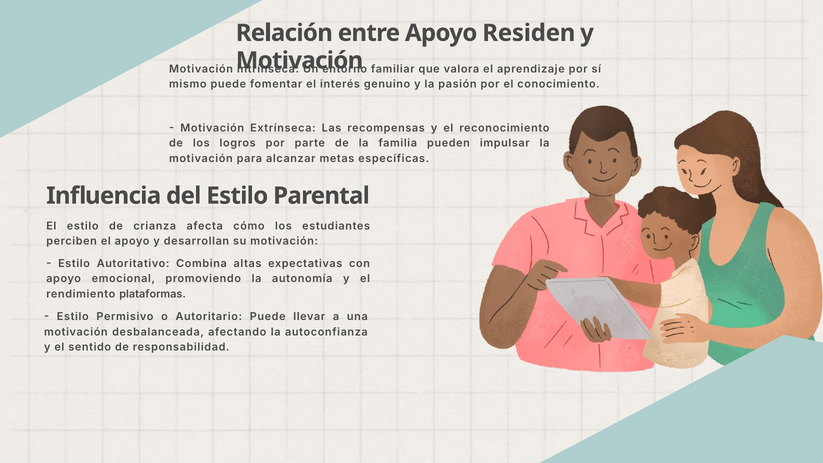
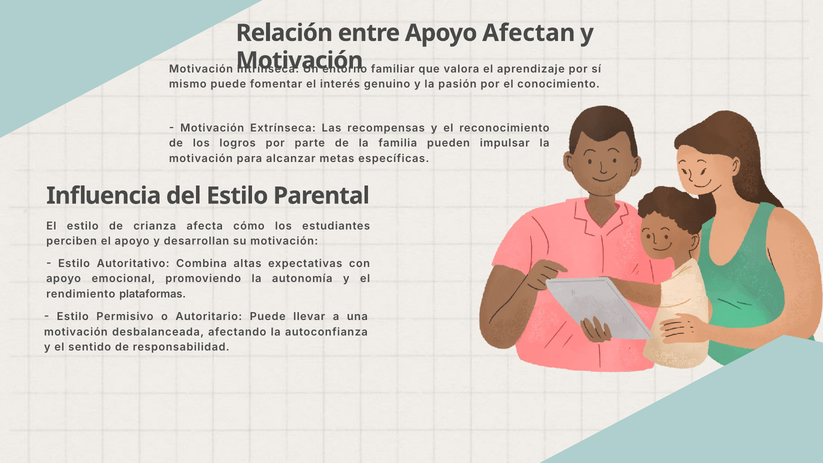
Residen: Residen -> Afectan (529, 33)
